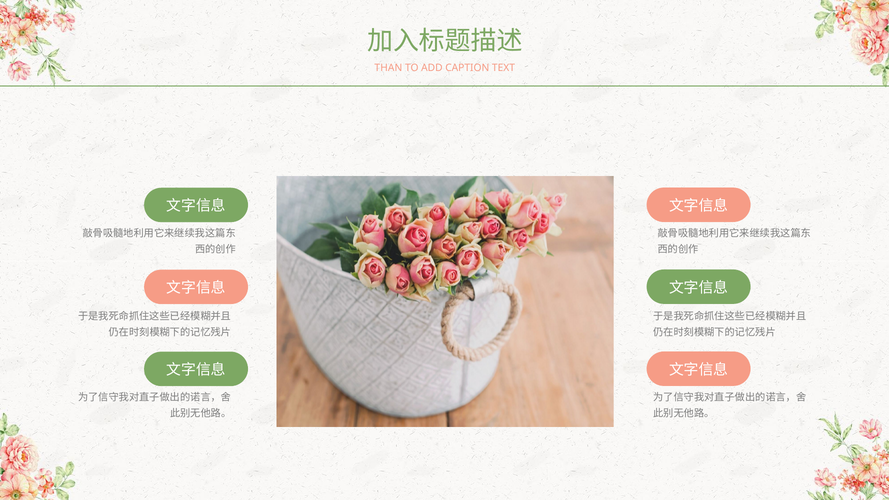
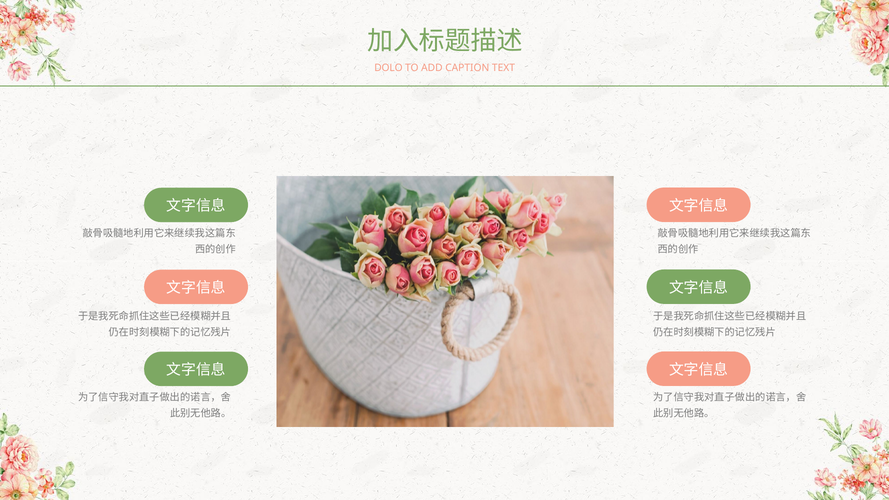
THAN: THAN -> DOLO (388, 68)
